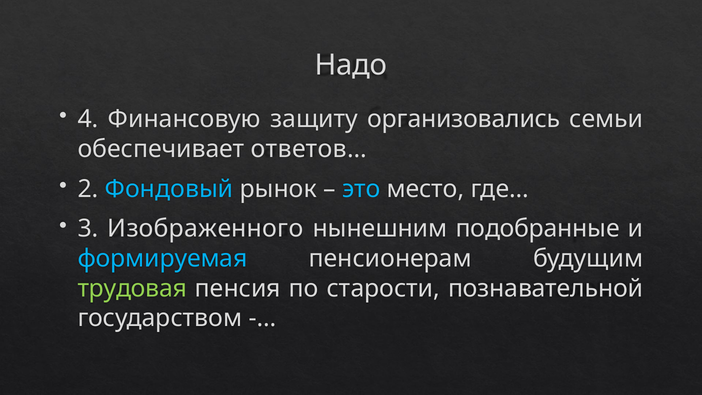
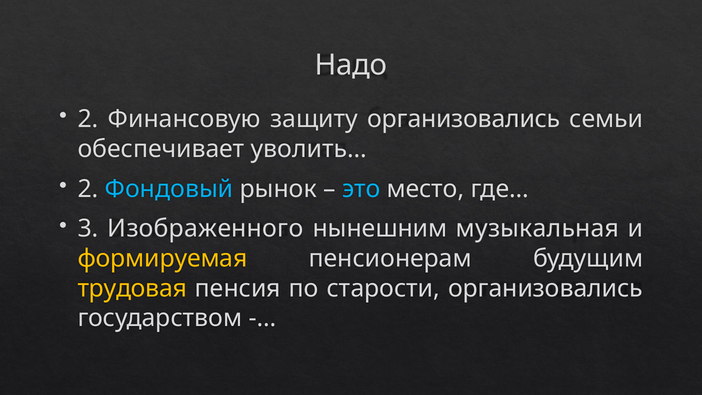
4: 4 -> 2 (88, 119)
ответов…: ответов… -> уволить… (309, 149)
подобранные: подобранные -> музыкальная (537, 229)
формируемая colour: light blue -> yellow (163, 259)
трудовая colour: light green -> yellow (132, 288)
старости познавательной: познавательной -> организовались (545, 288)
